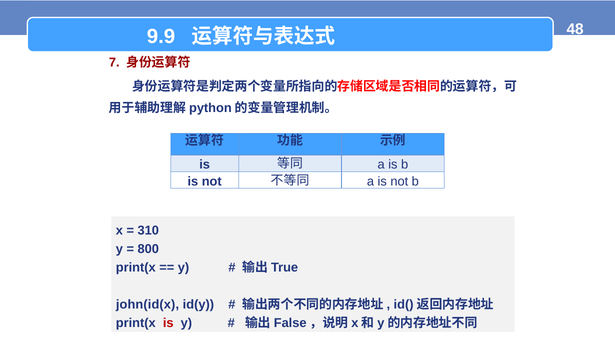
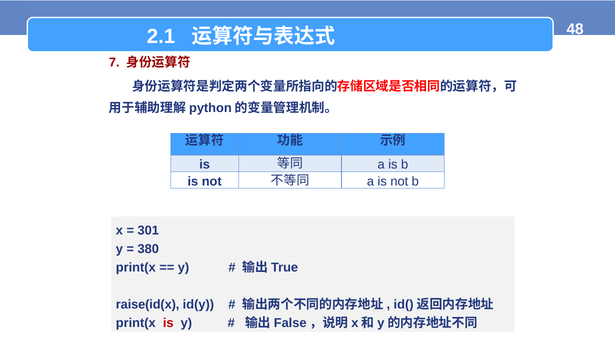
9.9: 9.9 -> 2.1 (161, 36)
310: 310 -> 301 (148, 230)
800: 800 -> 380 (148, 249)
john(id(x: john(id(x -> raise(id(x (148, 304)
